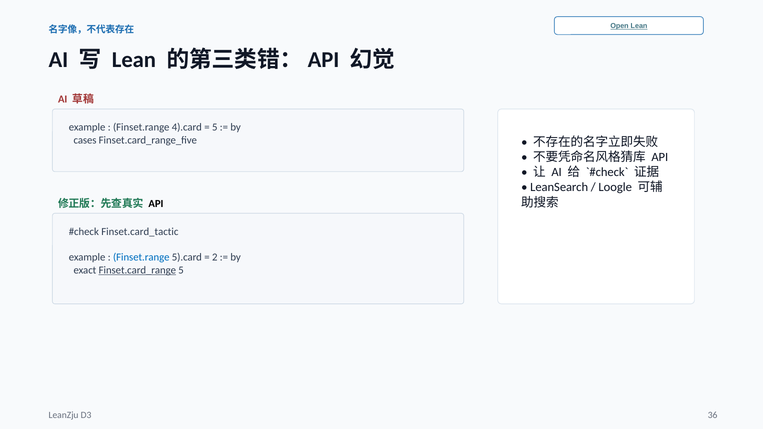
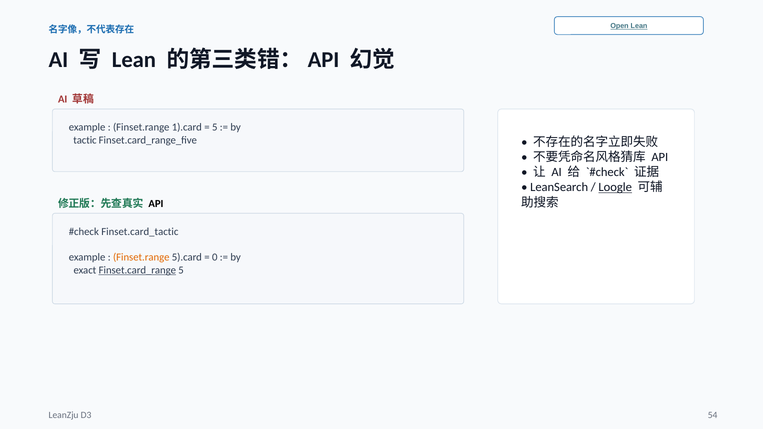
4).card: 4).card -> 1).card (187, 127)
cases: cases -> tactic (85, 140)
Loogle underline: none -> present (615, 187)
Finset.range colour: blue -> orange (141, 257)
2: 2 -> 0 (215, 257)
36: 36 -> 54 (713, 415)
